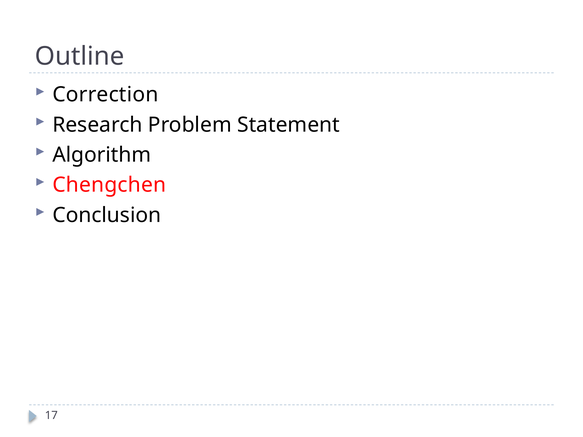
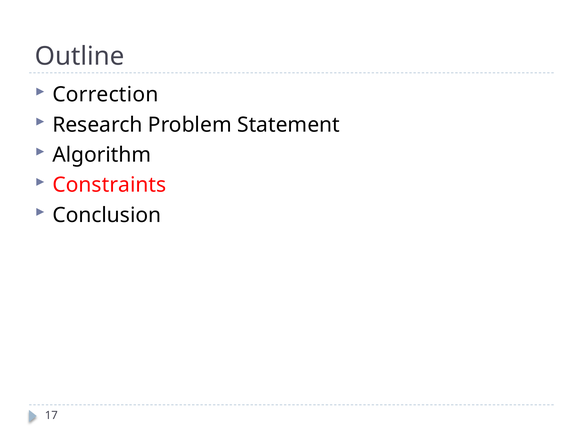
Chengchen: Chengchen -> Constraints (109, 185)
